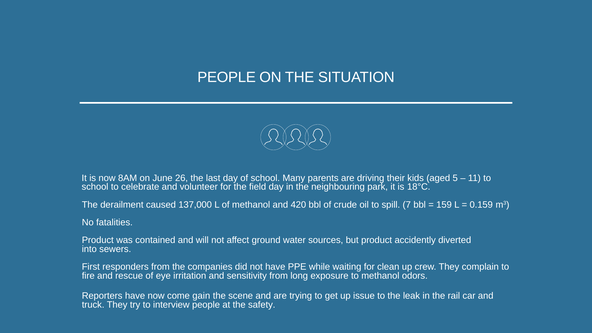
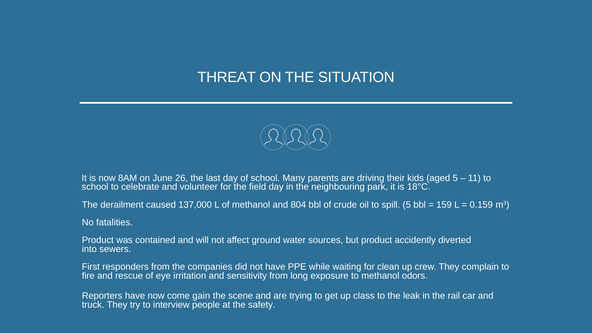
PEOPLE: PEOPLE -> THREAT (227, 77)
420: 420 -> 804 (298, 205)
spill 7: 7 -> 5 (407, 205)
issue: issue -> class (364, 296)
